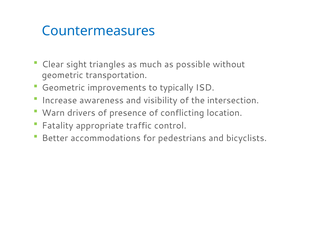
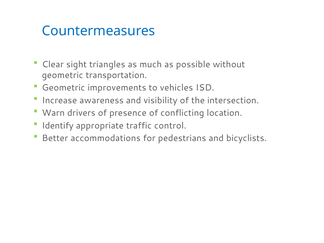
typically: typically -> vehicles (177, 88)
Fatality: Fatality -> Identify (58, 126)
